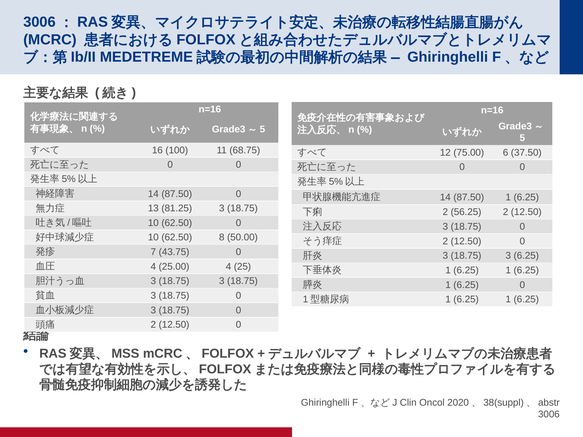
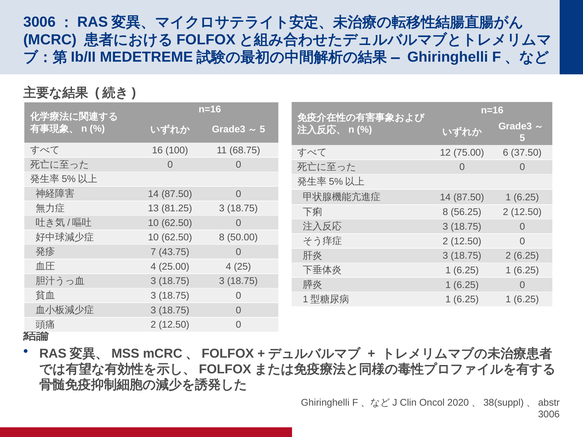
2: 2 -> 8 (445, 212)
3: 3 -> 2 (508, 256)
